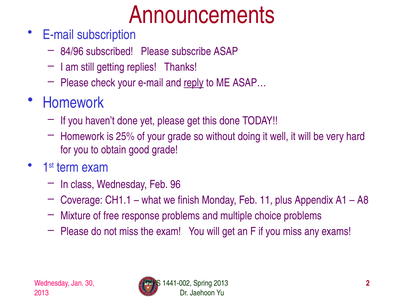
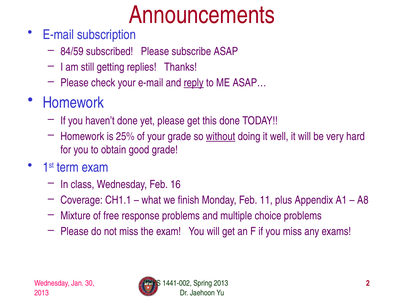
84/96: 84/96 -> 84/59 (72, 52)
without underline: none -> present (221, 136)
96: 96 -> 16 (175, 184)
